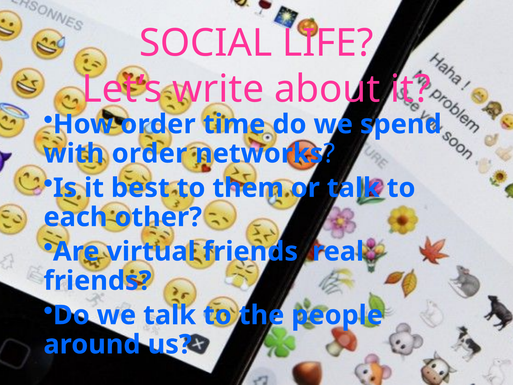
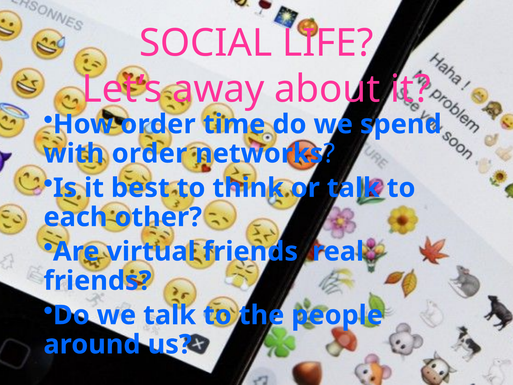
write: write -> away (218, 89)
them: them -> think (248, 188)
